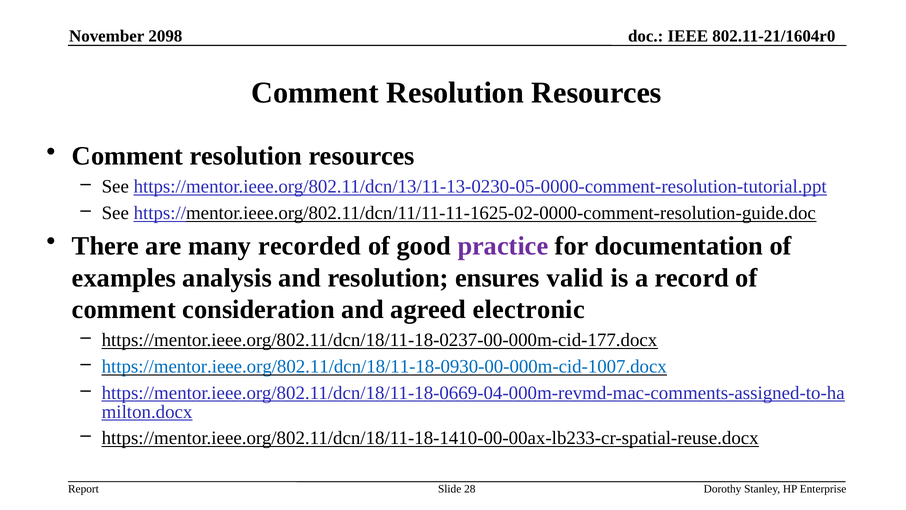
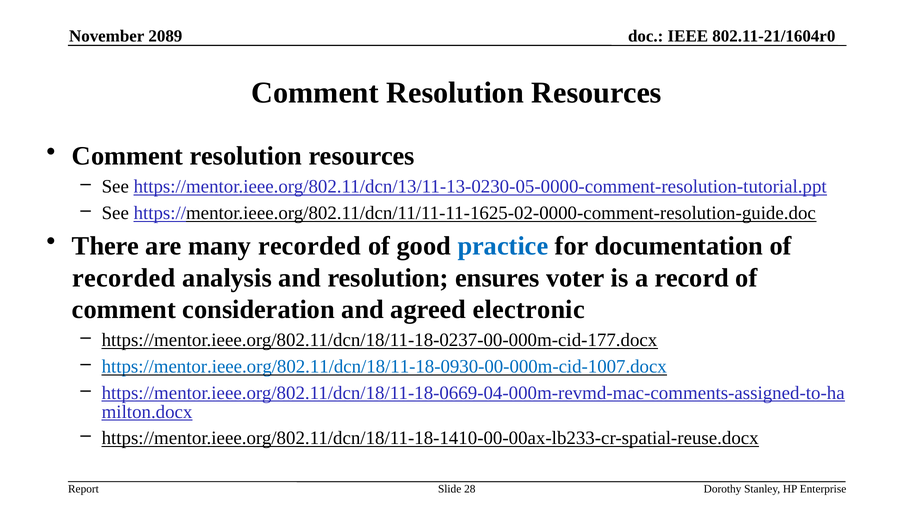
2098: 2098 -> 2089 (165, 36)
practice colour: purple -> blue (503, 246)
examples: examples -> recorded (124, 278)
valid: valid -> voter (575, 278)
